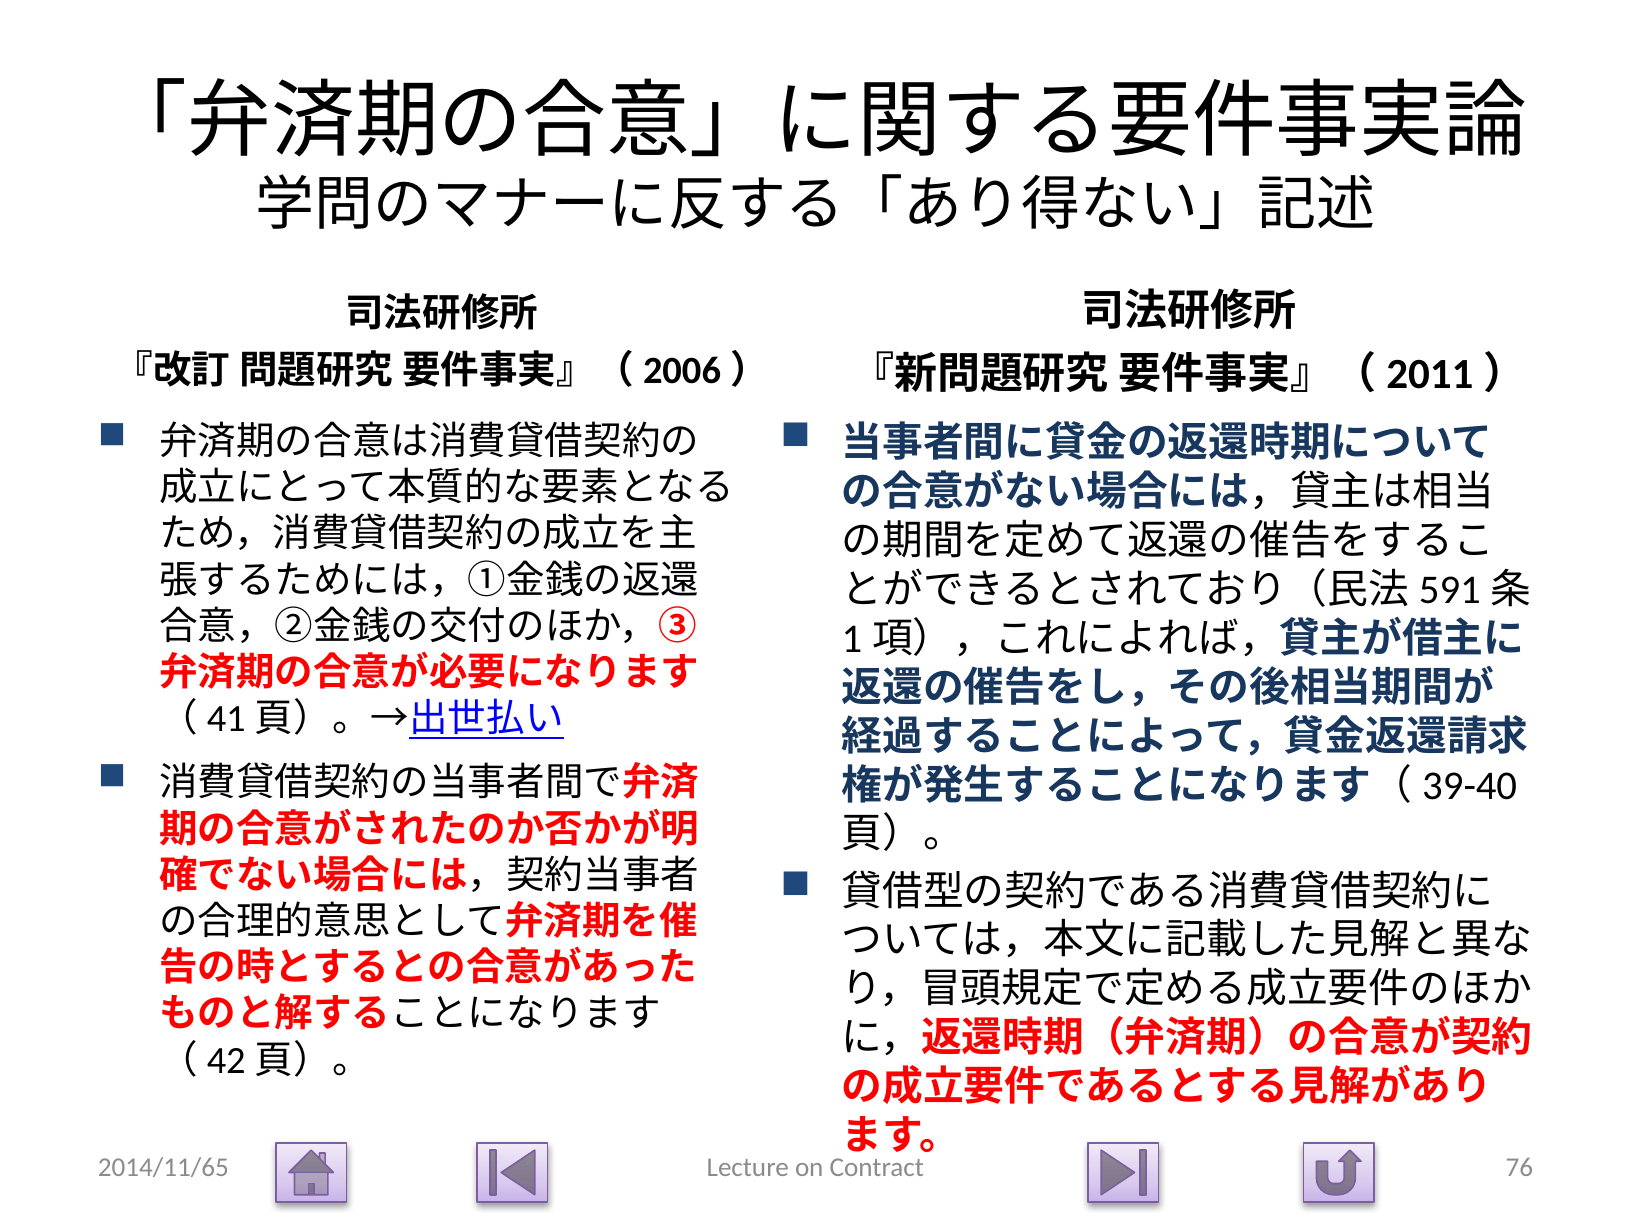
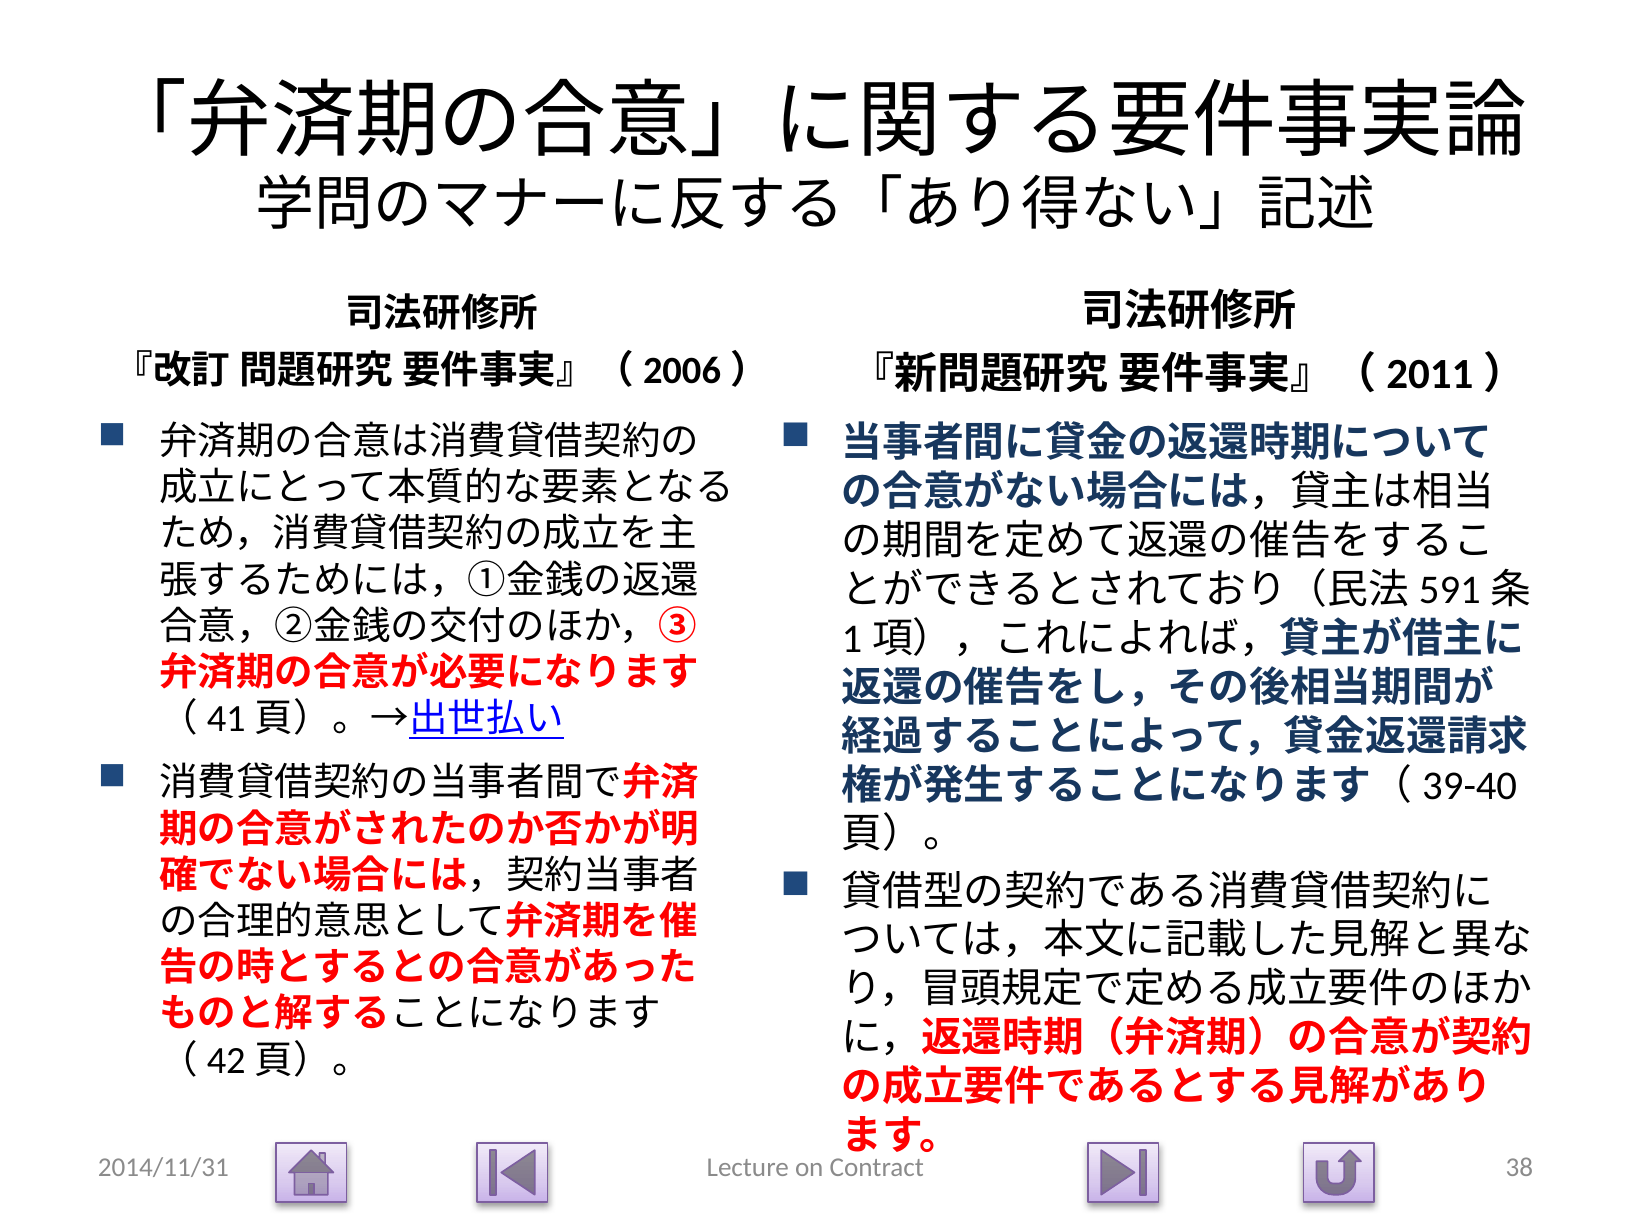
2014/11/65: 2014/11/65 -> 2014/11/31 (163, 1168)
76: 76 -> 38 (1519, 1168)
